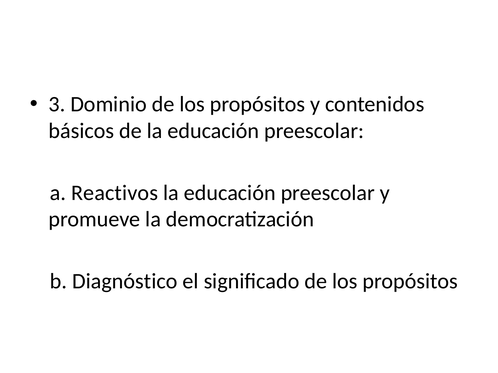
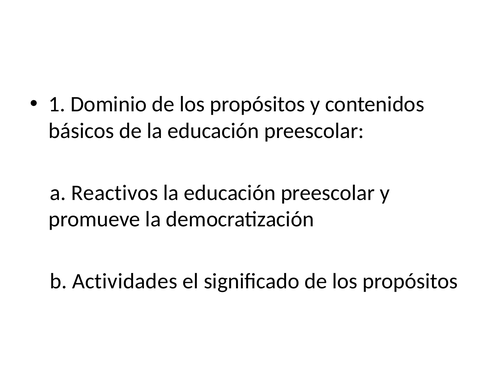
3: 3 -> 1 (57, 104)
Diagnóstico: Diagnóstico -> Actividades (125, 282)
